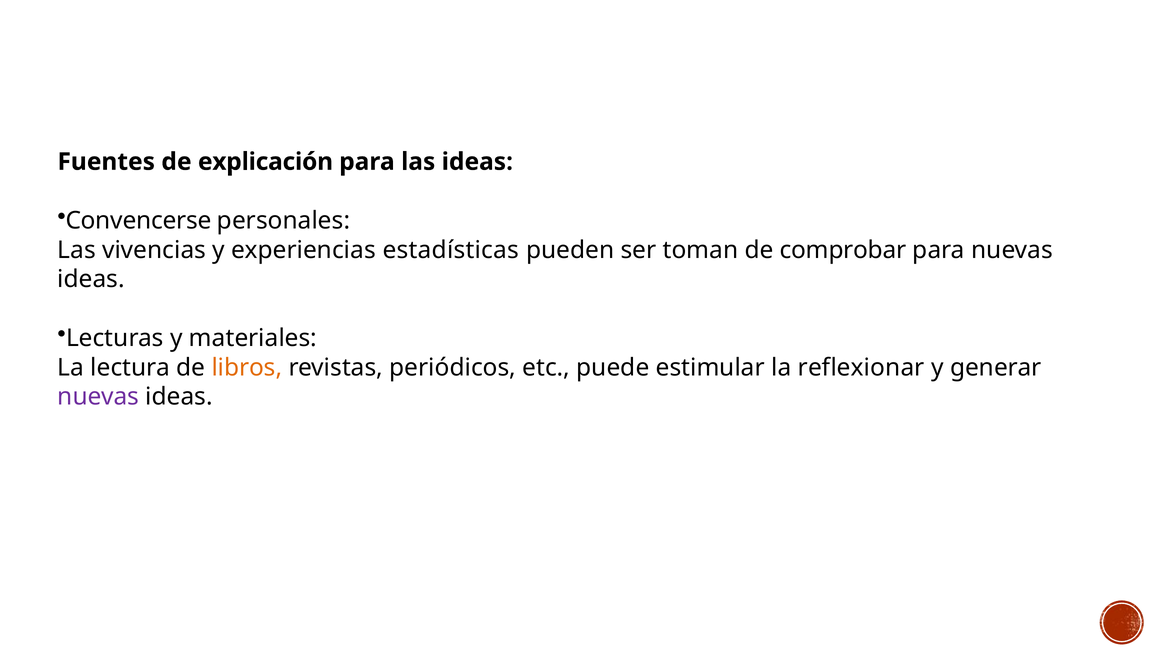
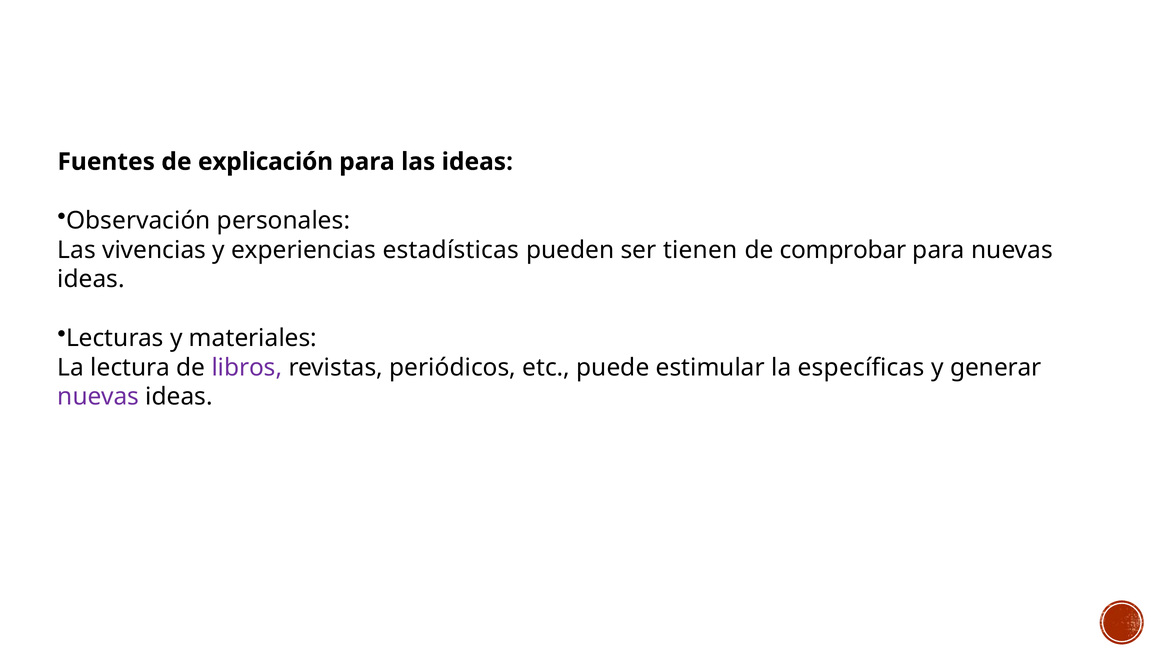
Convencerse: Convencerse -> Observación (138, 221)
toman: toman -> tienen (700, 250)
libros colour: orange -> purple (247, 368)
reflexionar: reflexionar -> específicas (861, 368)
